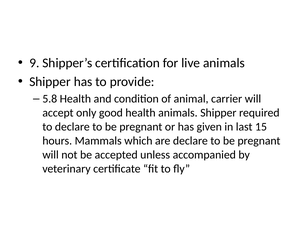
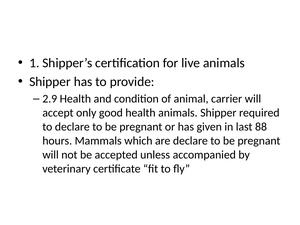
9: 9 -> 1 (34, 63)
5.8: 5.8 -> 2.9 (50, 99)
15: 15 -> 88 (261, 127)
